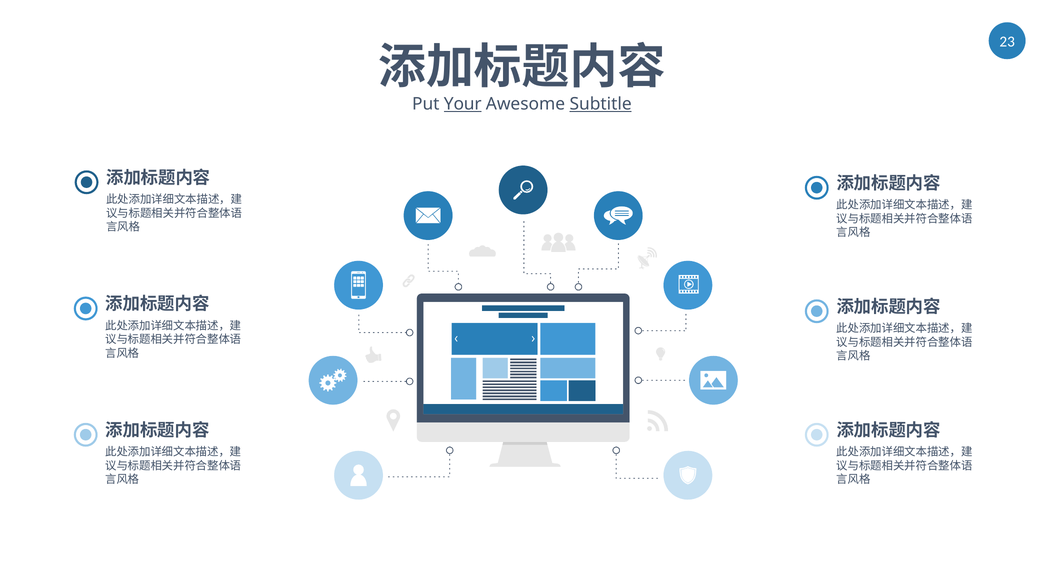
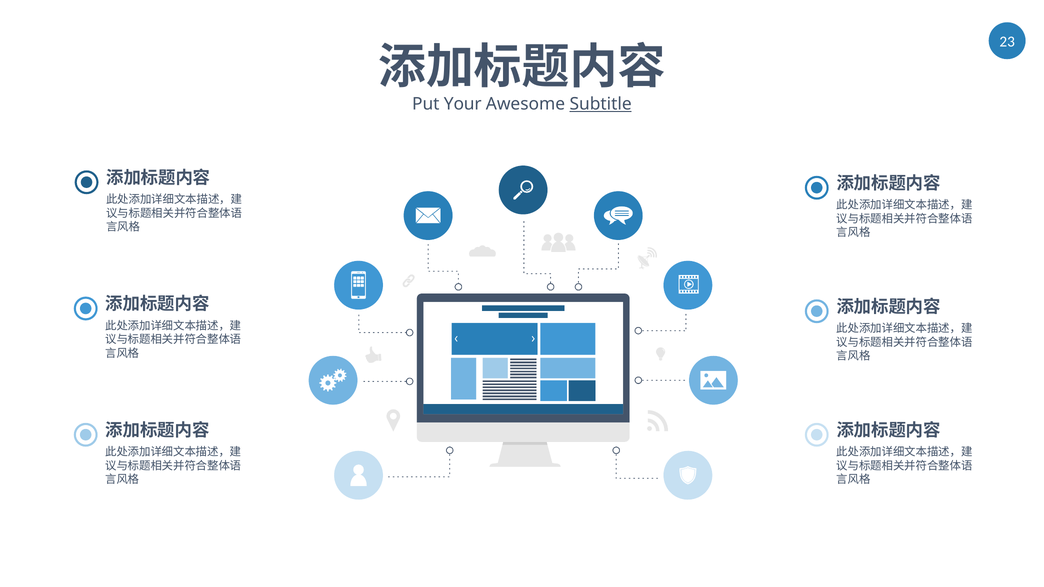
Your underline: present -> none (463, 104)
